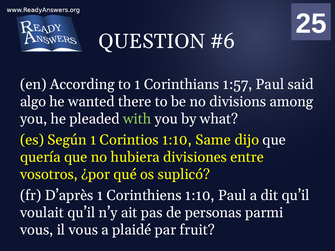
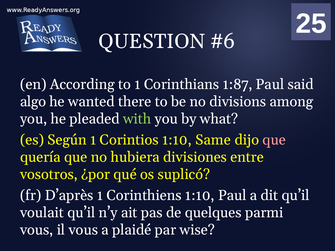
1:57: 1:57 -> 1:87 (238, 84)
que colour: white -> pink (274, 140)
personas: personas -> quelques (213, 213)
fruit: fruit -> wise (197, 230)
